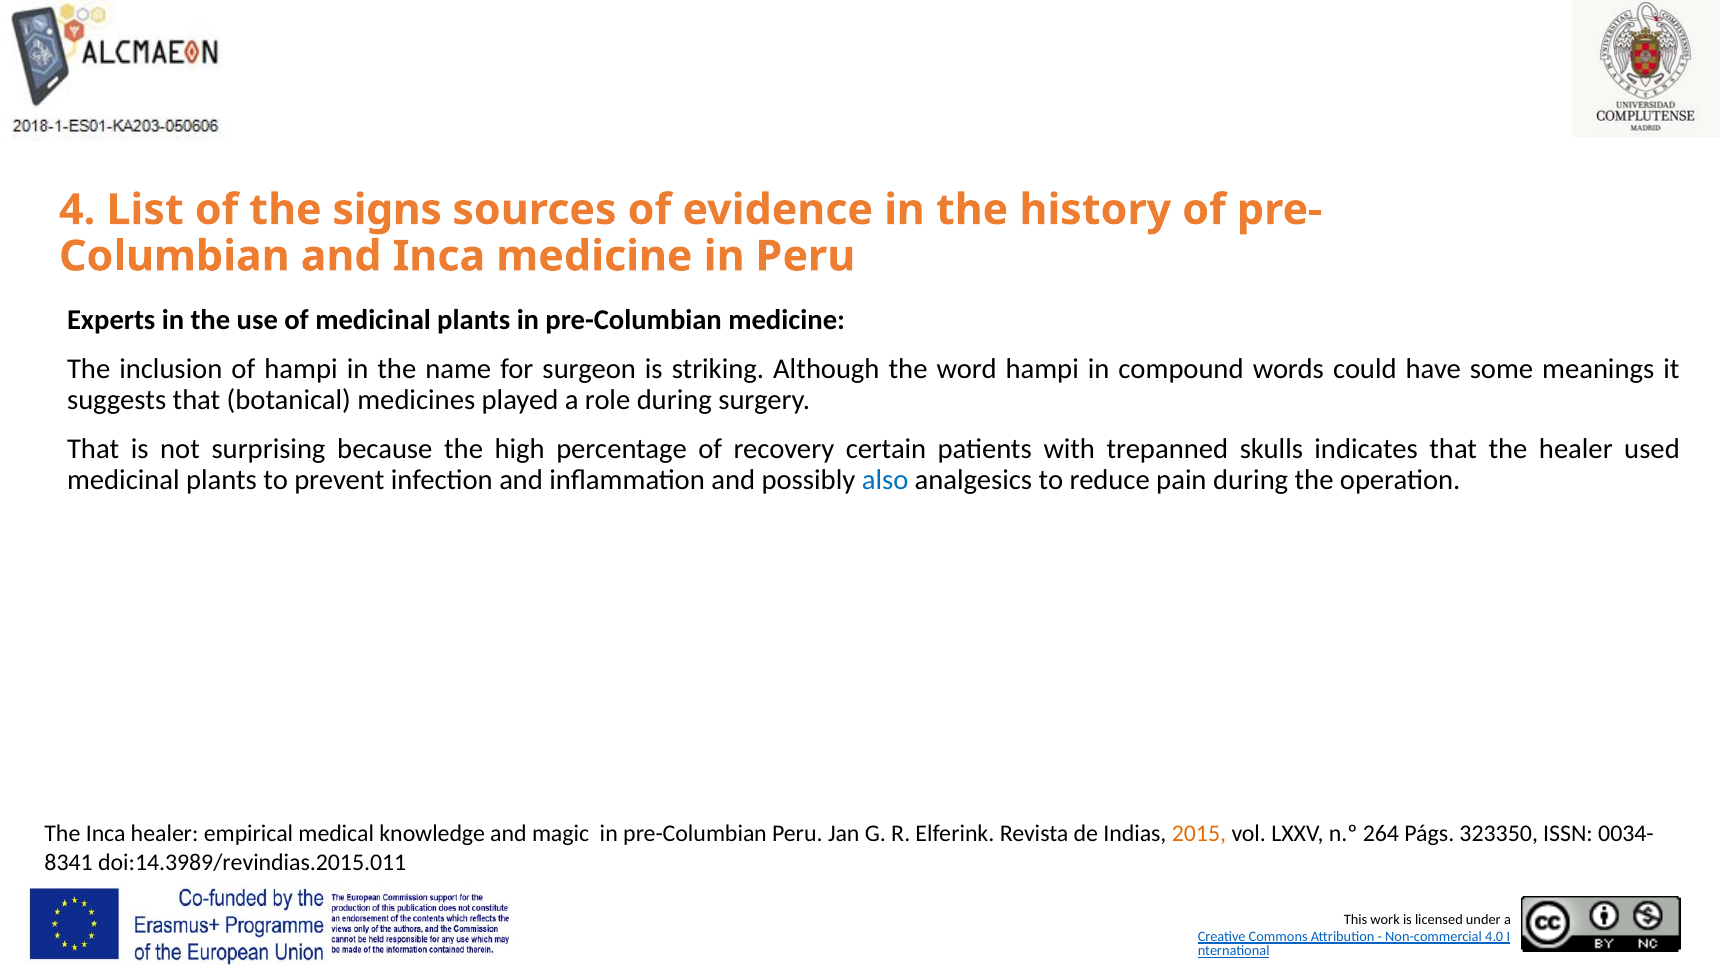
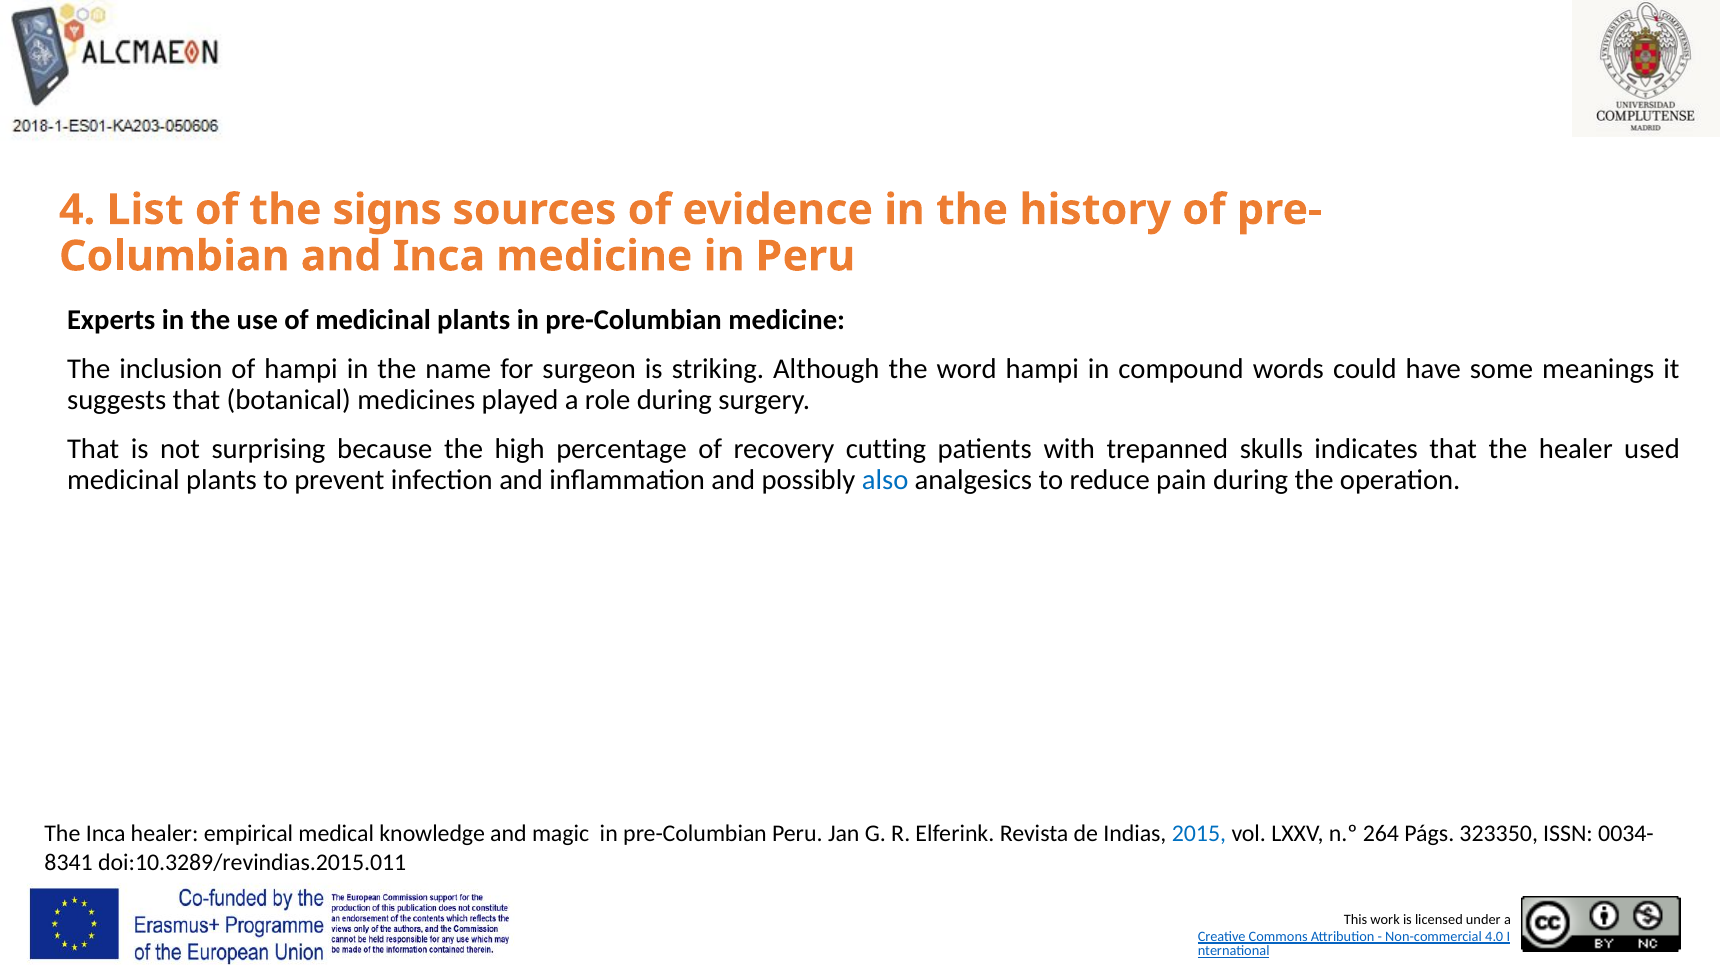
certain: certain -> cutting (886, 449)
2015 colour: orange -> blue (1199, 834)
doi:14.3989/revindias.2015.011: doi:14.3989/revindias.2015.011 -> doi:10.3289/revindias.2015.011 (252, 863)
